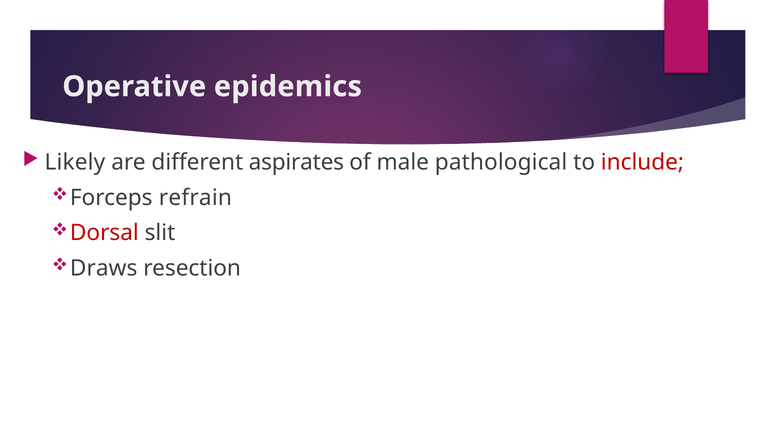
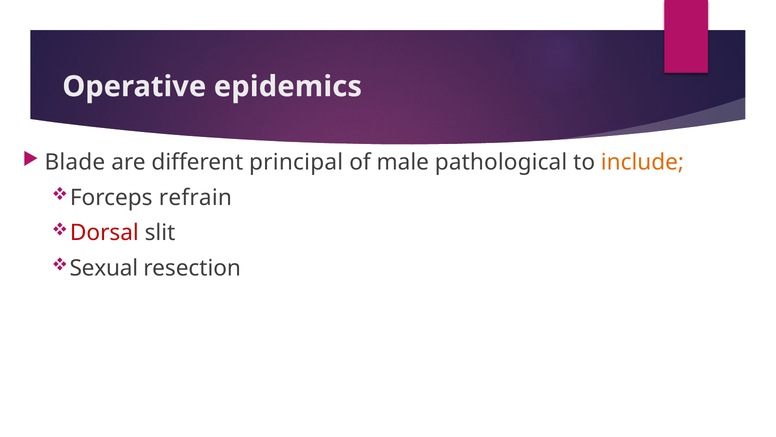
Likely: Likely -> Blade (75, 162)
aspirates: aspirates -> principal (296, 162)
include colour: red -> orange (642, 162)
Draws: Draws -> Sexual (104, 268)
